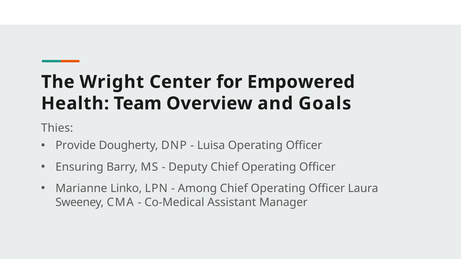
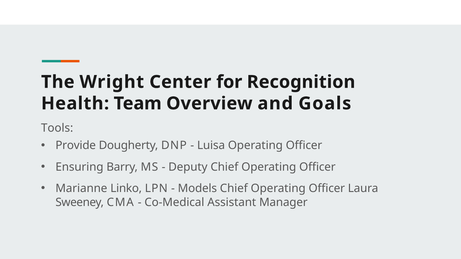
Empowered: Empowered -> Recognition (301, 82)
Thies: Thies -> Tools (57, 128)
Among: Among -> Models (197, 189)
